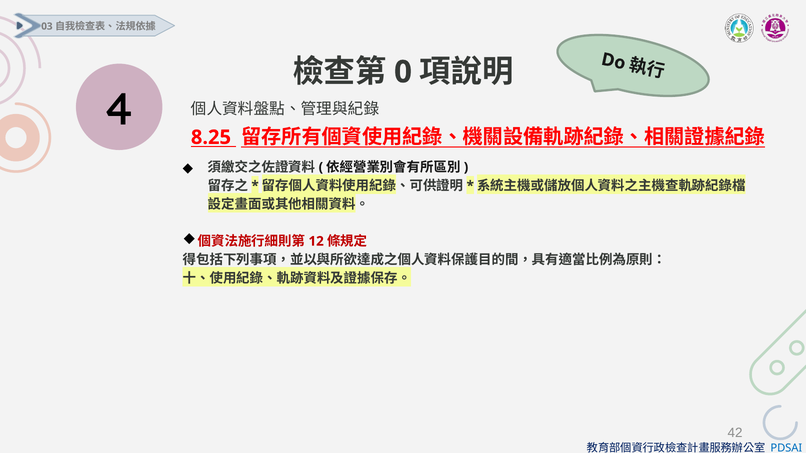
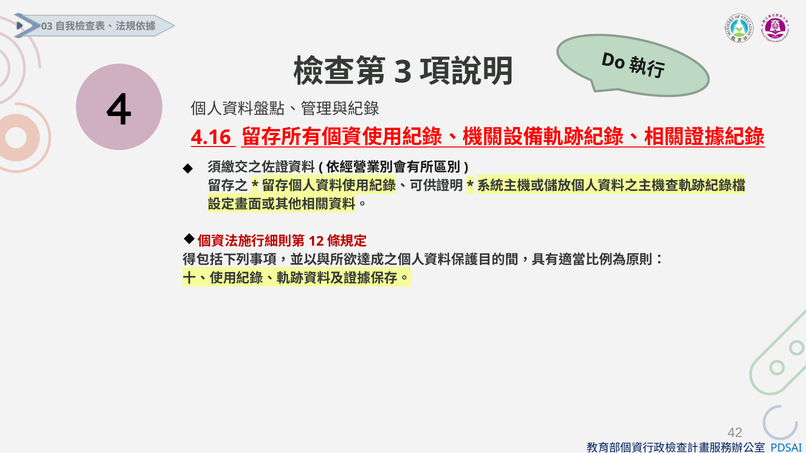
0: 0 -> 3 (403, 72)
8.25: 8.25 -> 4.16 (211, 137)
